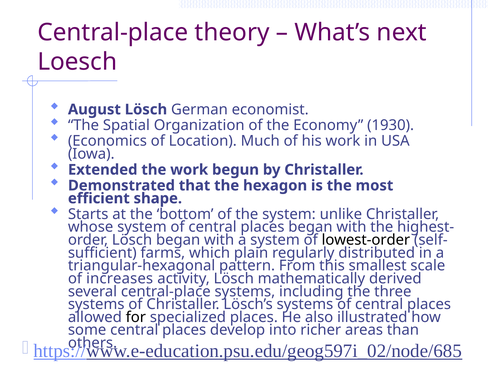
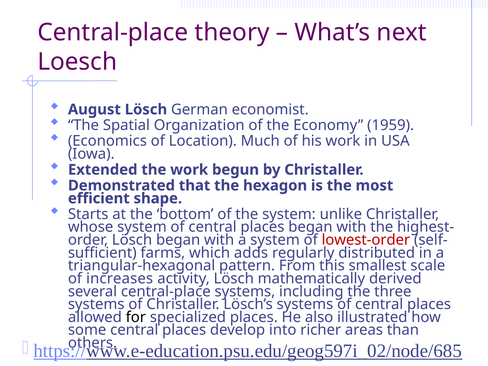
1930: 1930 -> 1959 (391, 125)
lowest-order colour: black -> red (366, 240)
plain: plain -> adds (251, 253)
